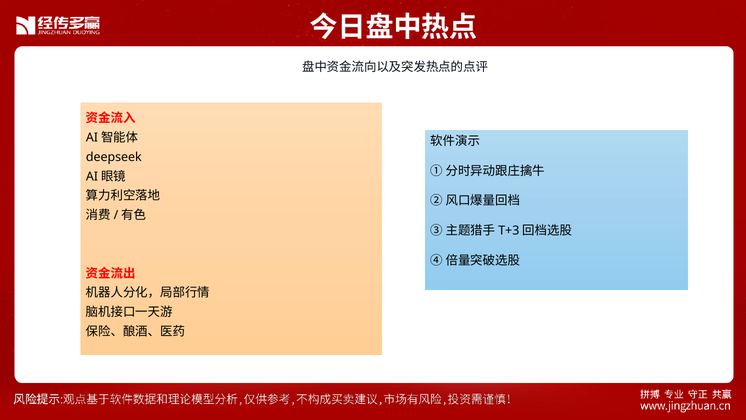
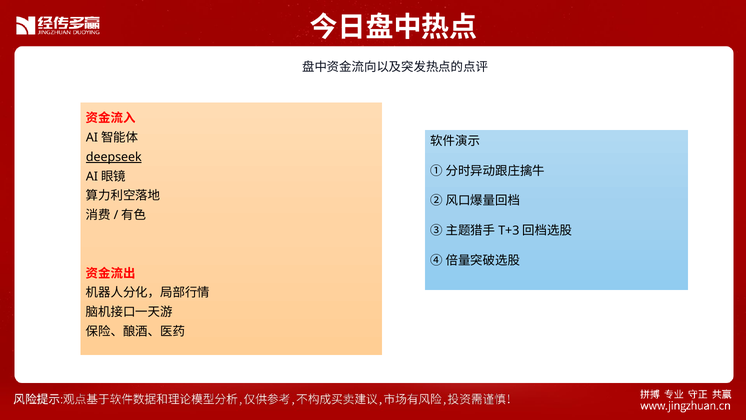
deepseek underline: none -> present (114, 157)
